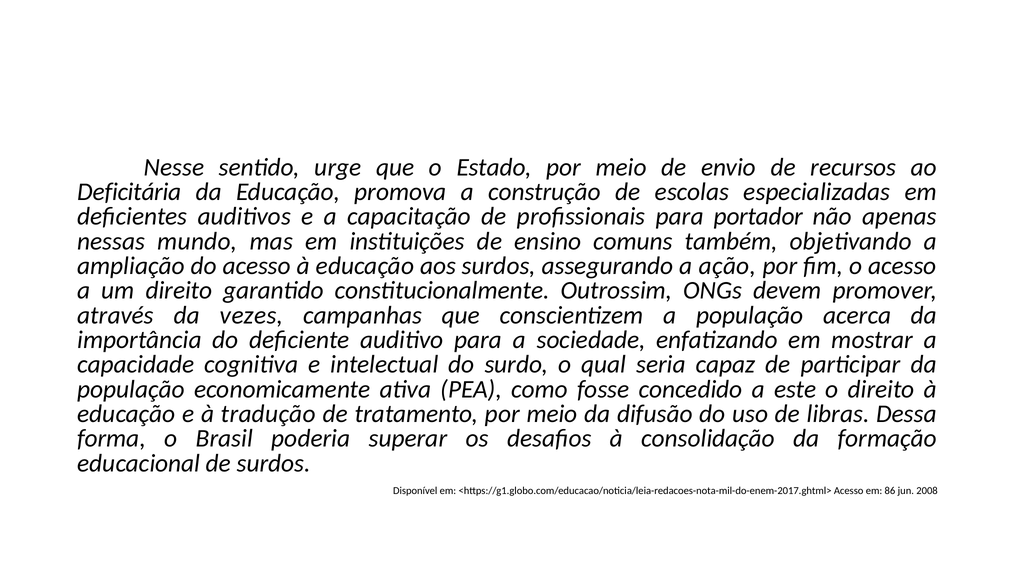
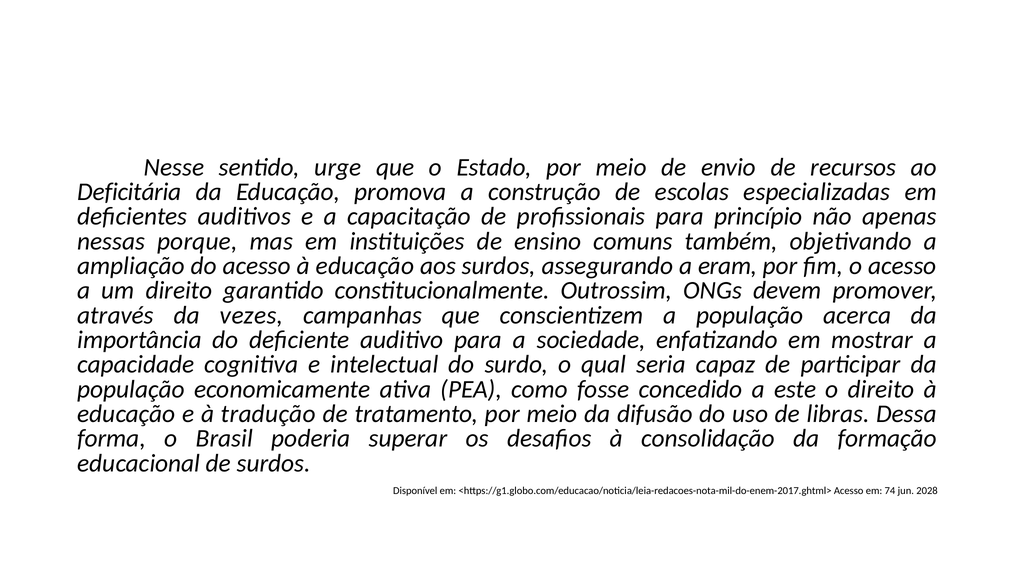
portador: portador -> princípio (758, 216)
mundo: mundo -> porque (197, 241)
ação: ação -> eram (728, 266)
86: 86 -> 74 (890, 491)
2008: 2008 -> 2028 (927, 491)
